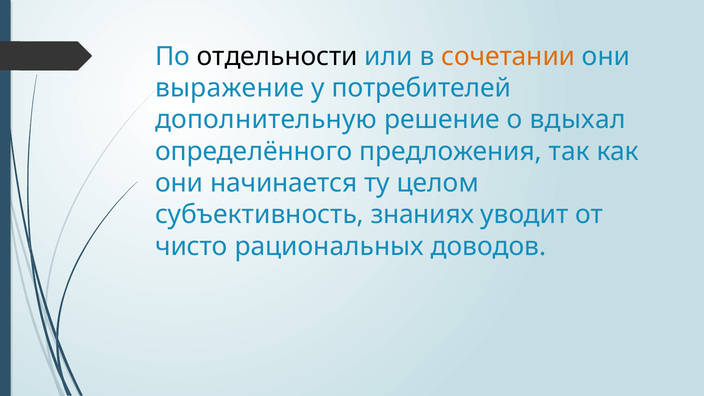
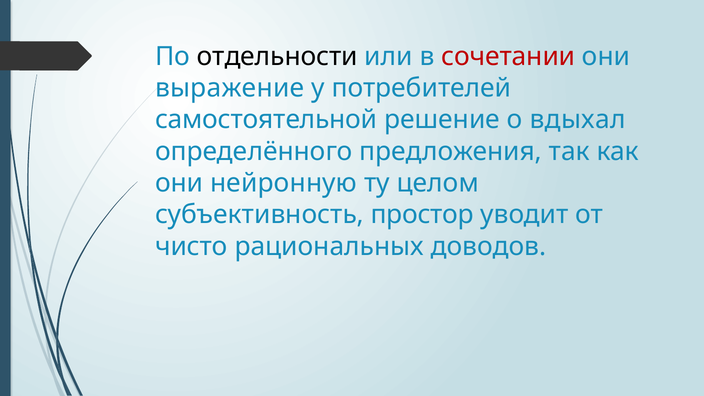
сочетании colour: orange -> red (508, 56)
дополнительную: дополнительную -> самостоятельной (266, 120)
начинается: начинается -> нейронную (284, 183)
знаниях: знаниях -> простор (422, 215)
